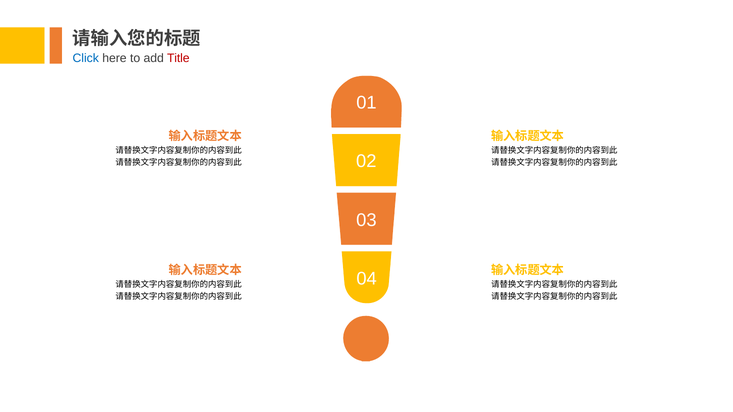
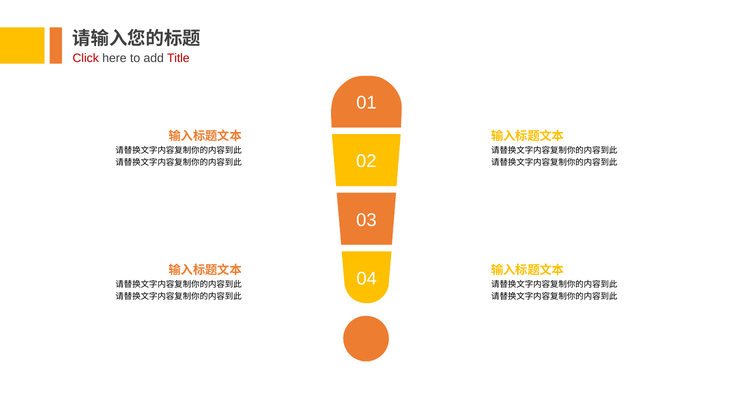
Click colour: blue -> red (86, 58)
